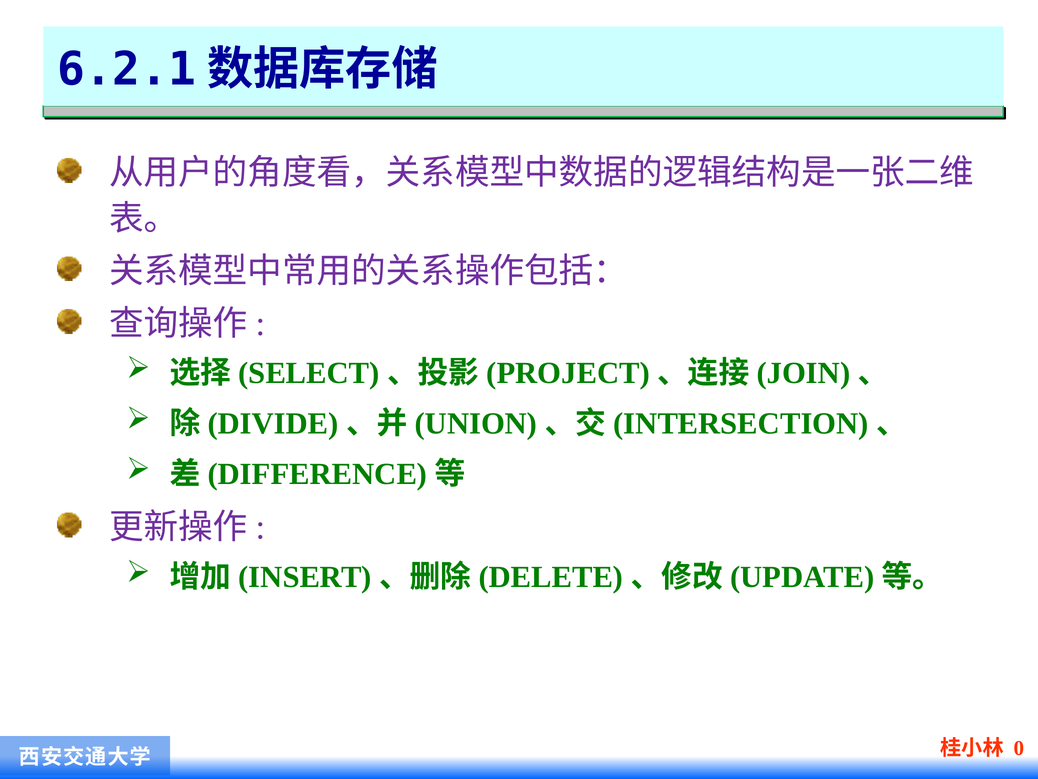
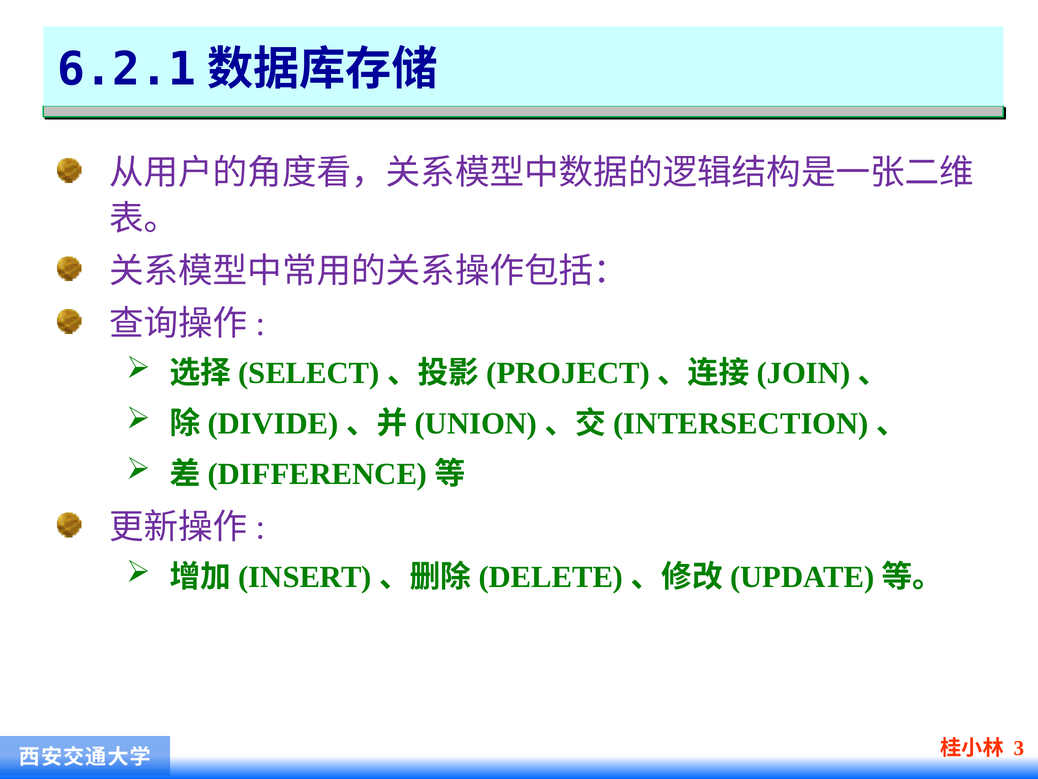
0: 0 -> 3 (1019, 748)
